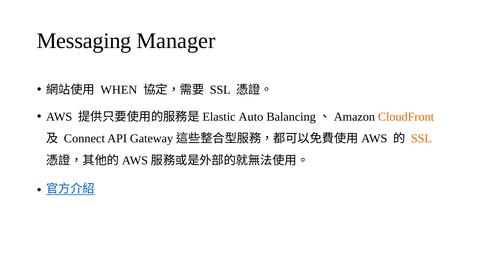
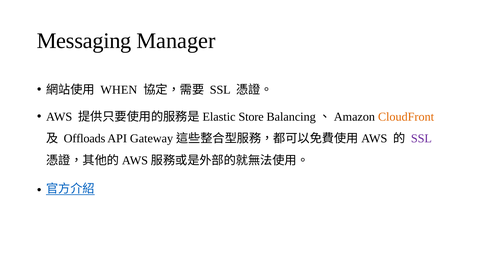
Auto: Auto -> Store (251, 117)
Connect: Connect -> Offloads (85, 139)
SSL colour: orange -> purple (421, 139)
